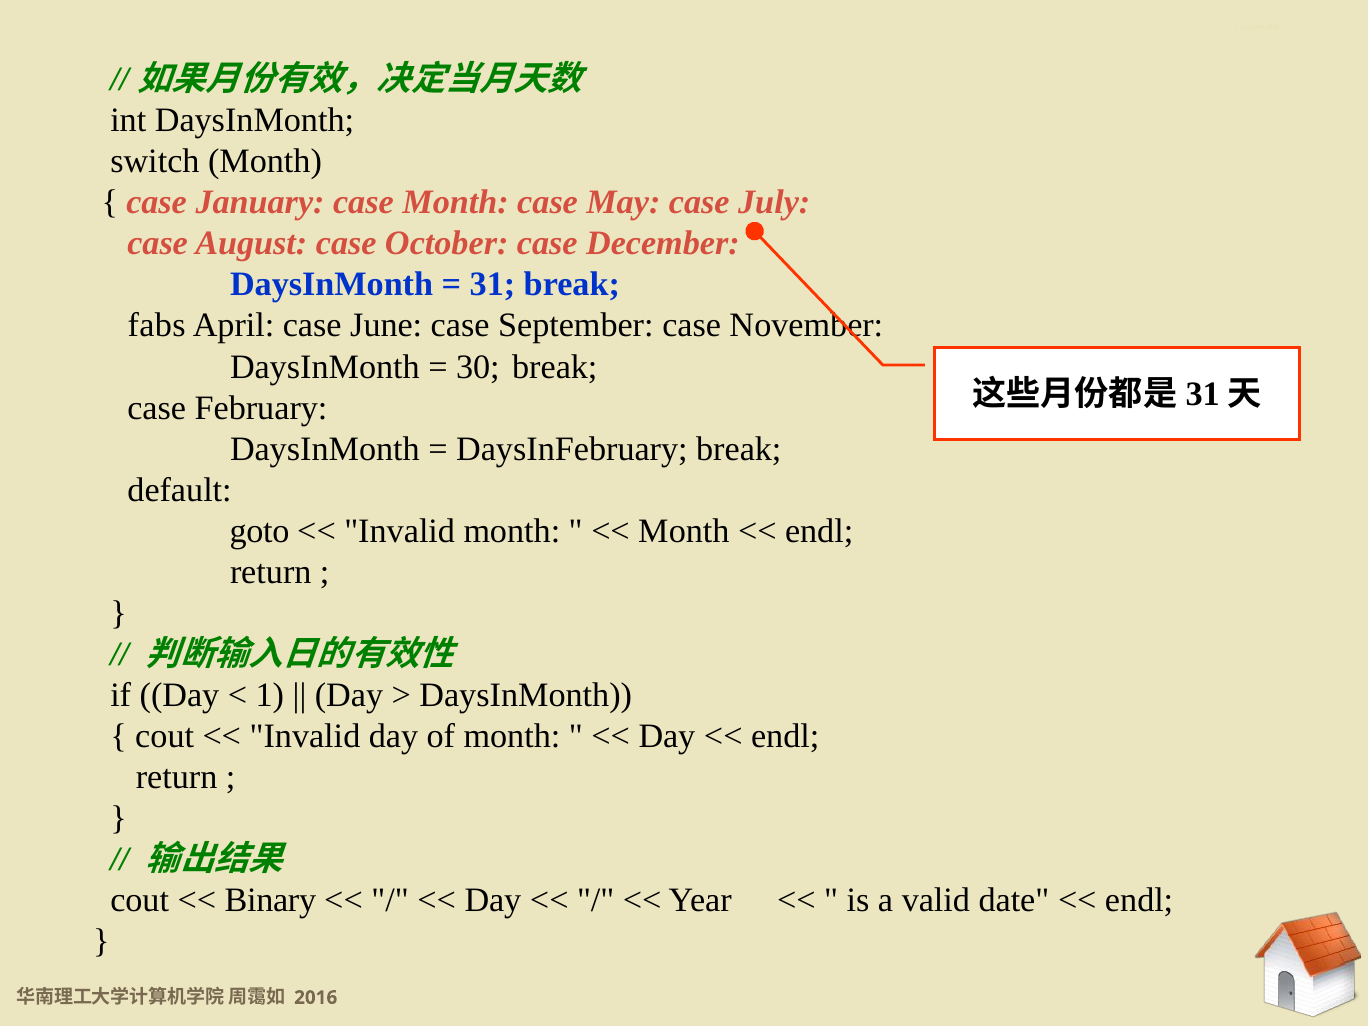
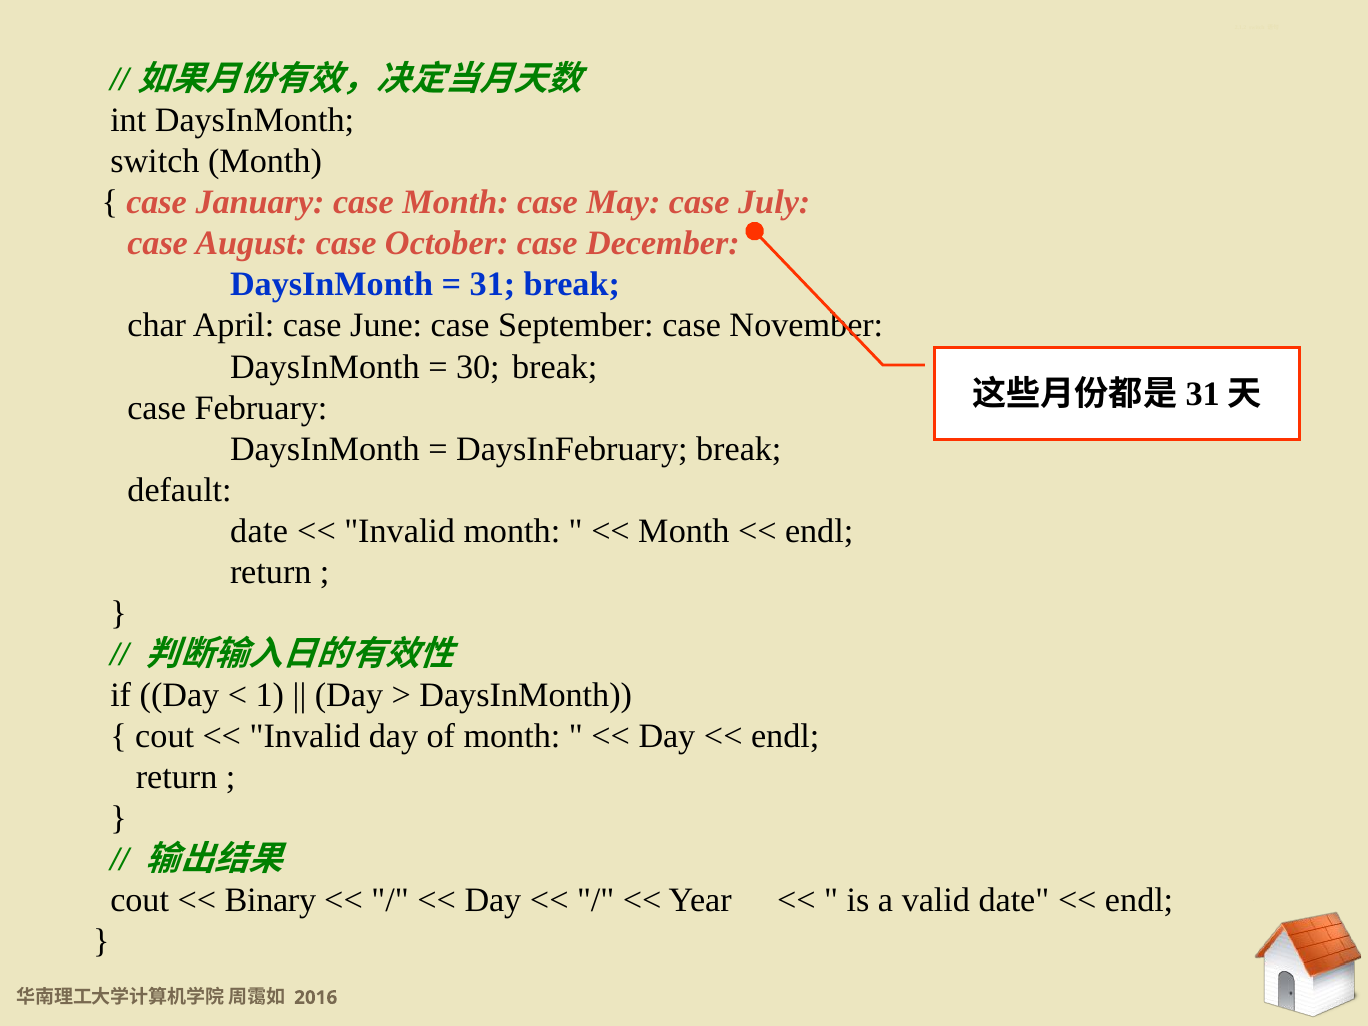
fabs: fabs -> char (157, 326)
goto: goto -> date (259, 531)
